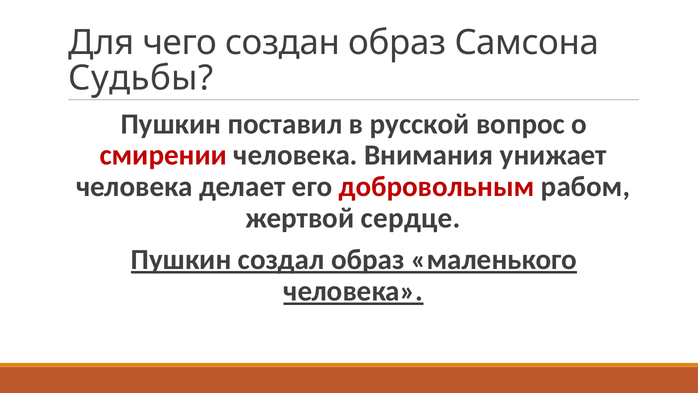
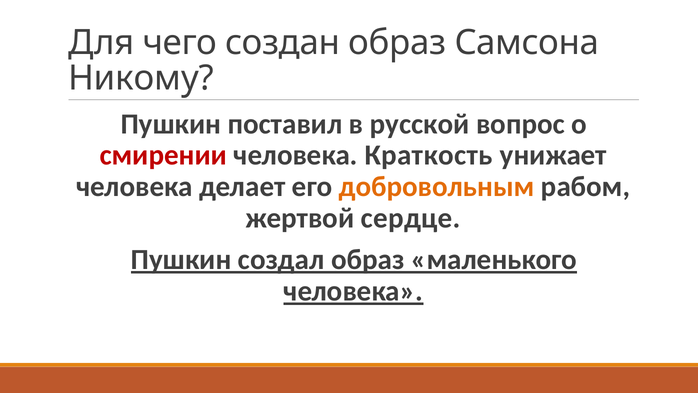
Судьбы: Судьбы -> Никому (141, 78)
Внимания: Внимания -> Краткость (429, 155)
добровольным colour: red -> orange (437, 187)
